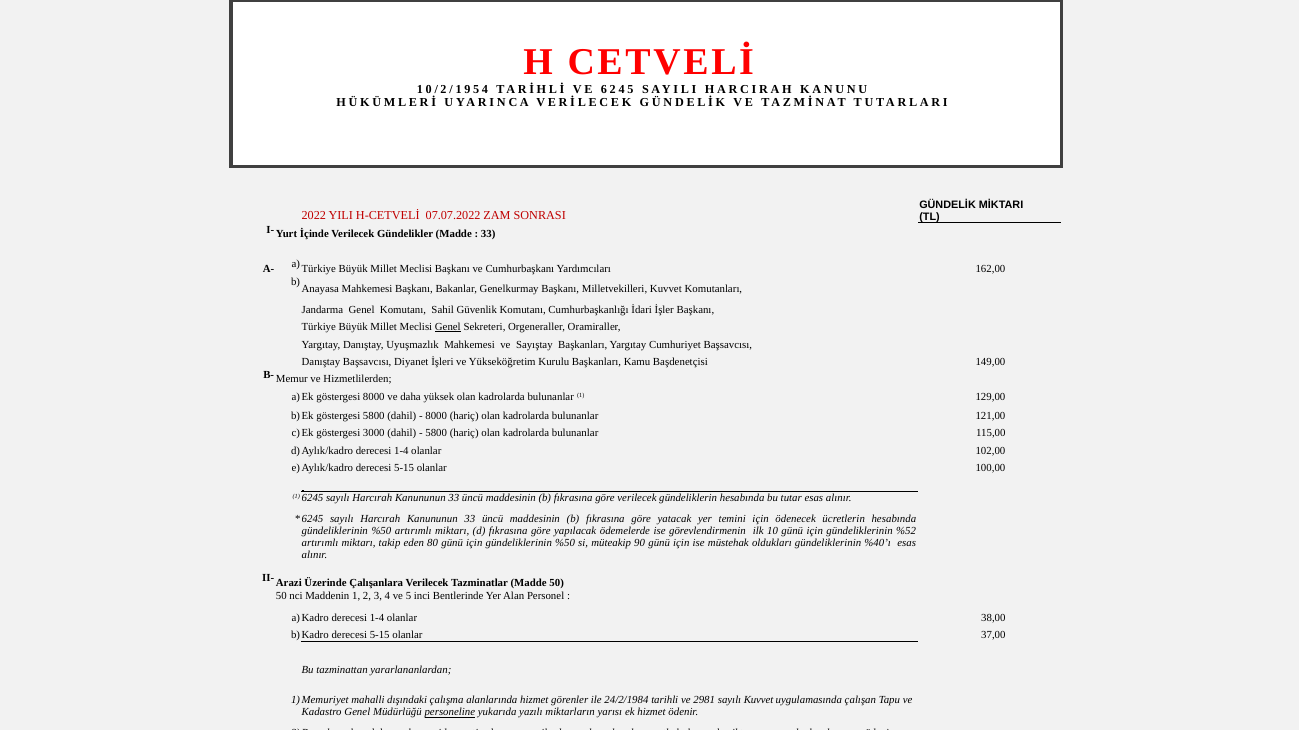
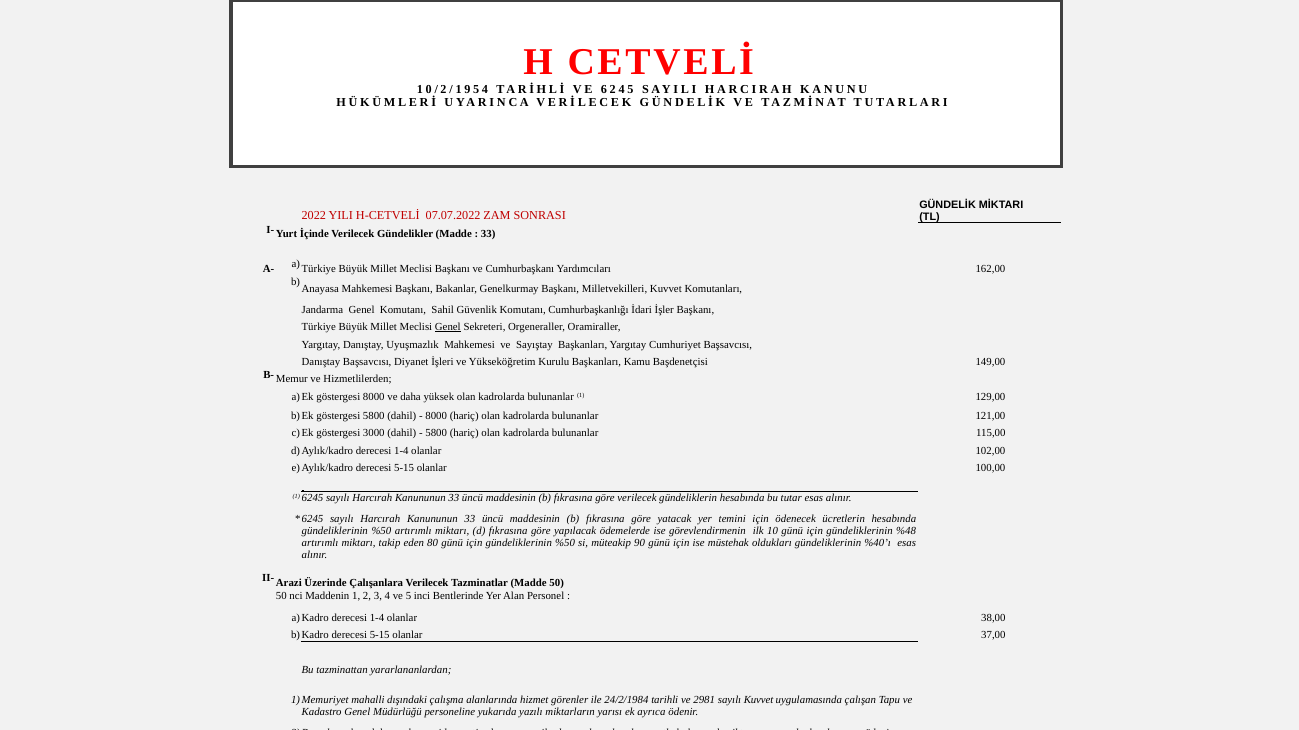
%52: %52 -> %48 (906, 532)
personeline underline: present -> none (450, 713)
ek hizmet: hizmet -> ayrıca (651, 713)
